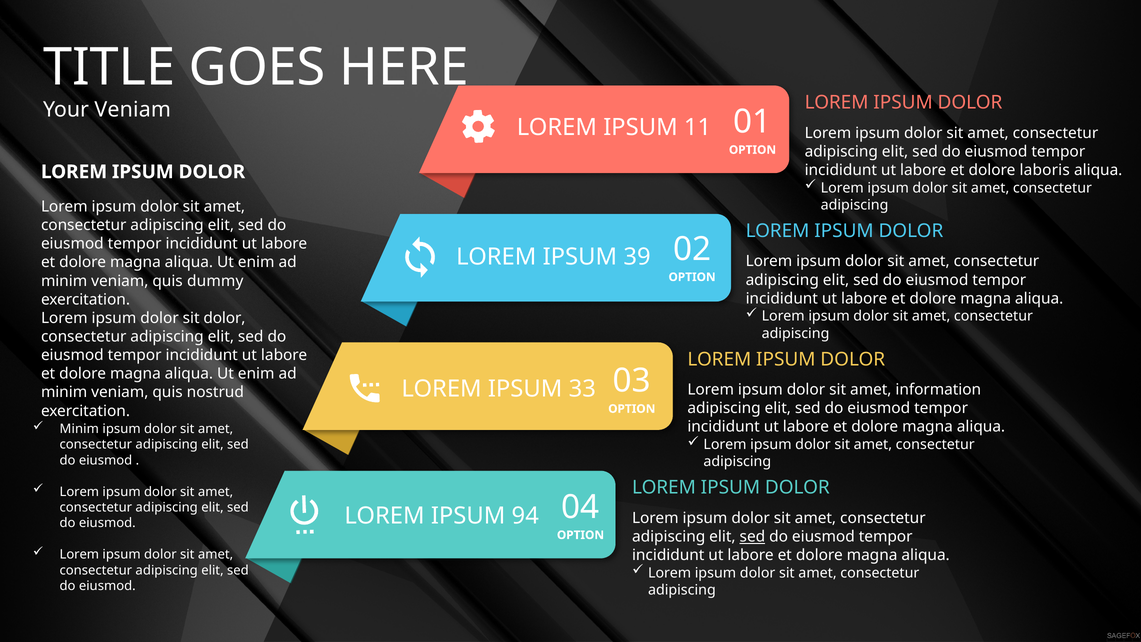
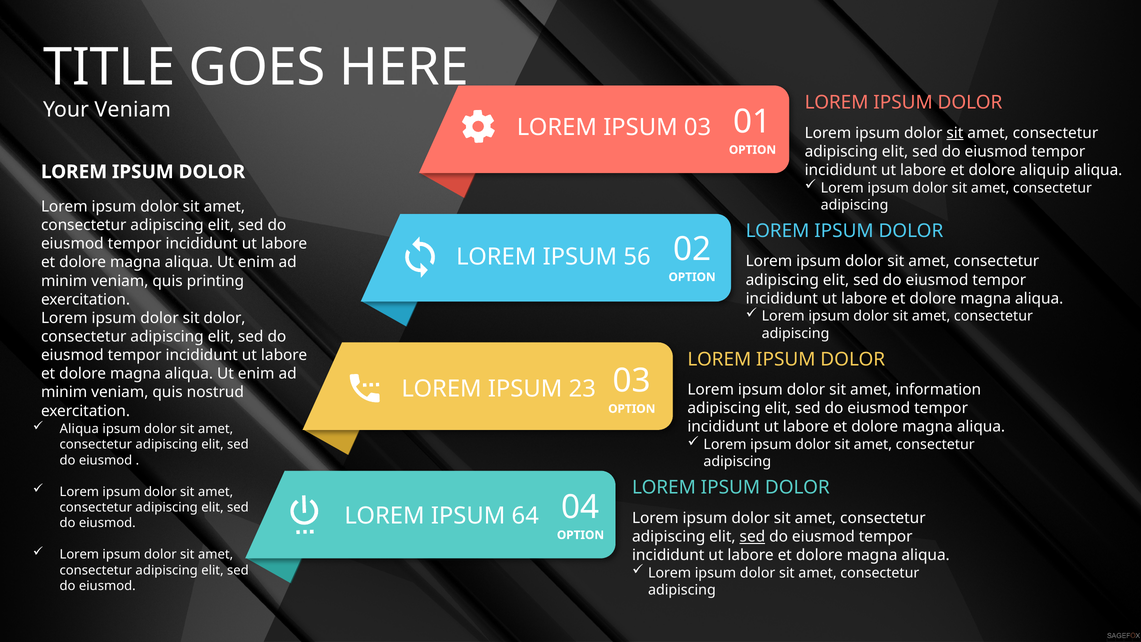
IPSUM 11: 11 -> 03 (698, 128)
sit underline: none -> present (955, 133)
laboris: laboris -> aliquip (1045, 170)
39: 39 -> 56 (637, 257)
dummy: dummy -> printing (215, 281)
33: 33 -> 23 (582, 389)
Minim: Minim -> Aliqua (79, 429)
94: 94 -> 64 (525, 516)
